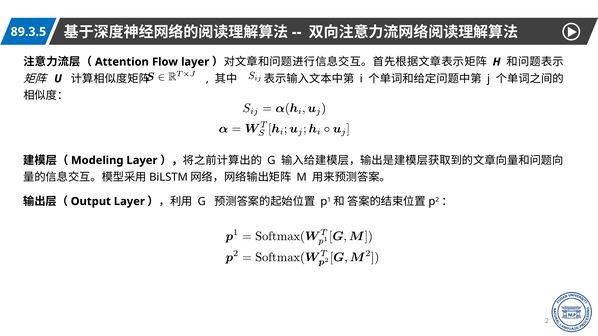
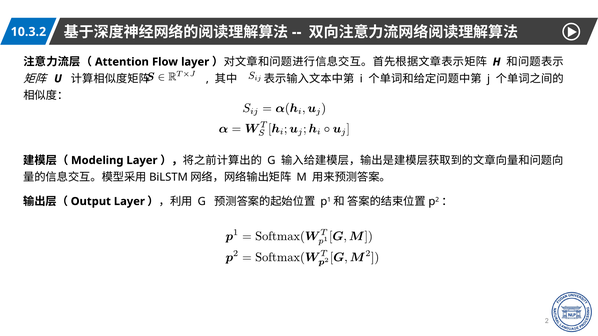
89.3.5: 89.3.5 -> 10.3.2 (28, 32)
